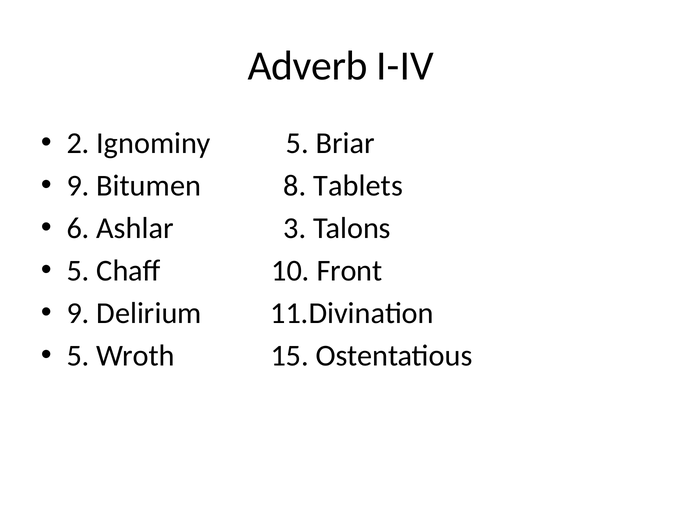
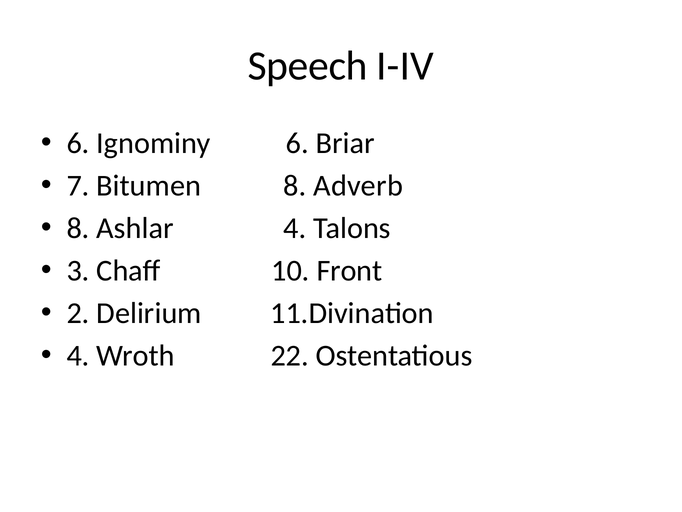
Adverb: Adverb -> Speech (308, 66)
2: 2 -> 6 (78, 143)
Ignominy 5: 5 -> 6 (297, 143)
9: 9 -> 7 (78, 186)
Tablets: Tablets -> Adverb (358, 186)
6: 6 -> 8 (78, 228)
Ashlar 3: 3 -> 4 (295, 228)
5: 5 -> 3 (78, 271)
9: 9 -> 2 (78, 313)
5: 5 -> 4 (78, 355)
15: 15 -> 22 (290, 355)
